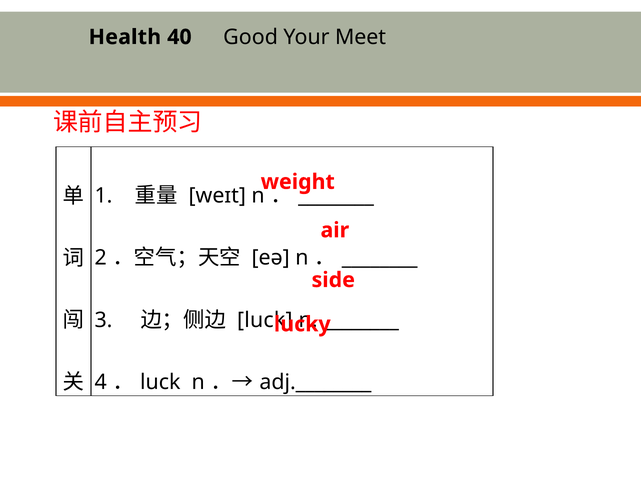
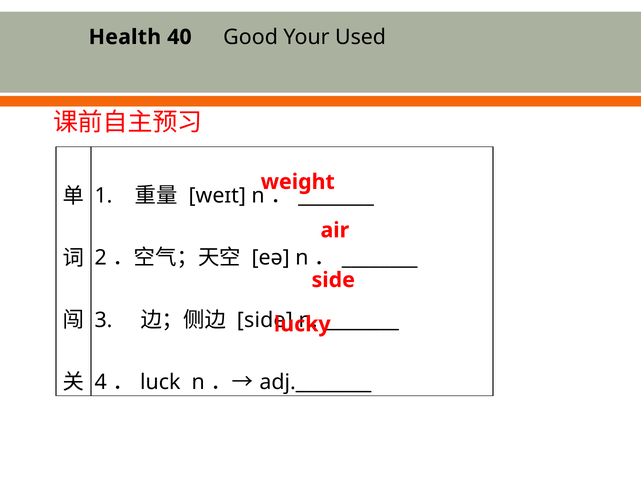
Meet: Meet -> Used (361, 37)
luck: luck -> side (265, 320)
